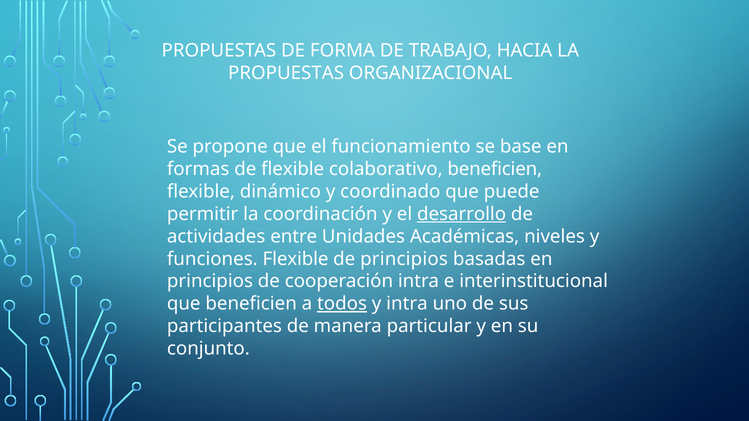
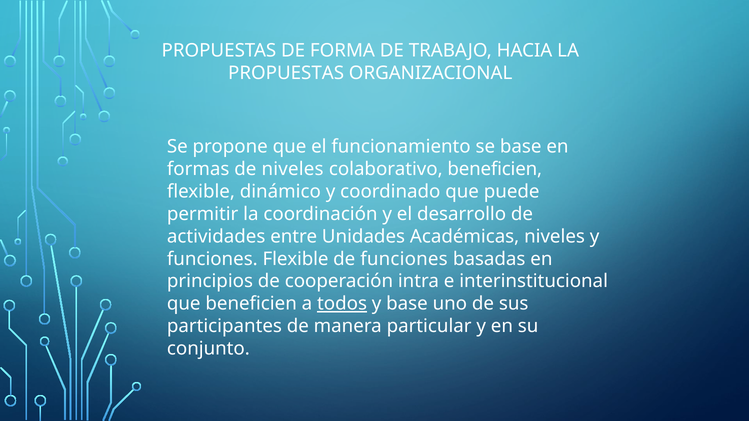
de flexible: flexible -> niveles (293, 169)
desarrollo underline: present -> none (462, 214)
de principios: principios -> funciones (404, 259)
y intra: intra -> base (407, 304)
